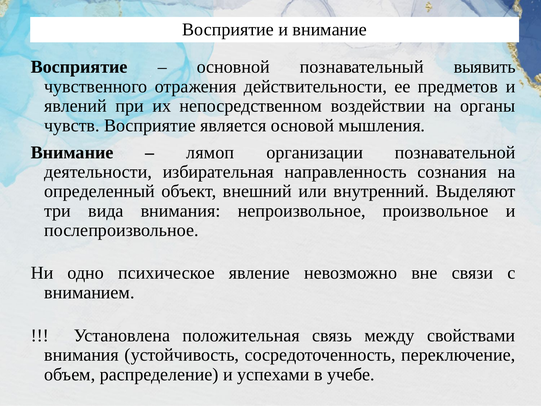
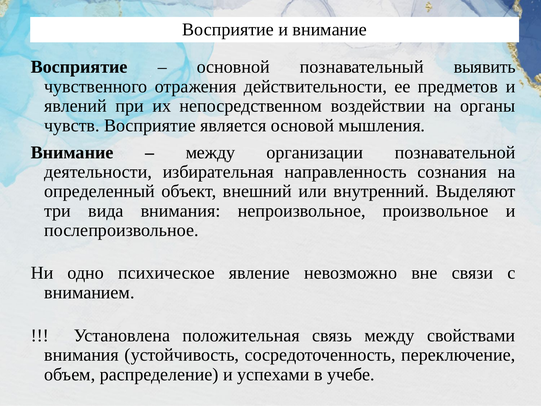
лямоп: лямоп -> между (210, 152)
